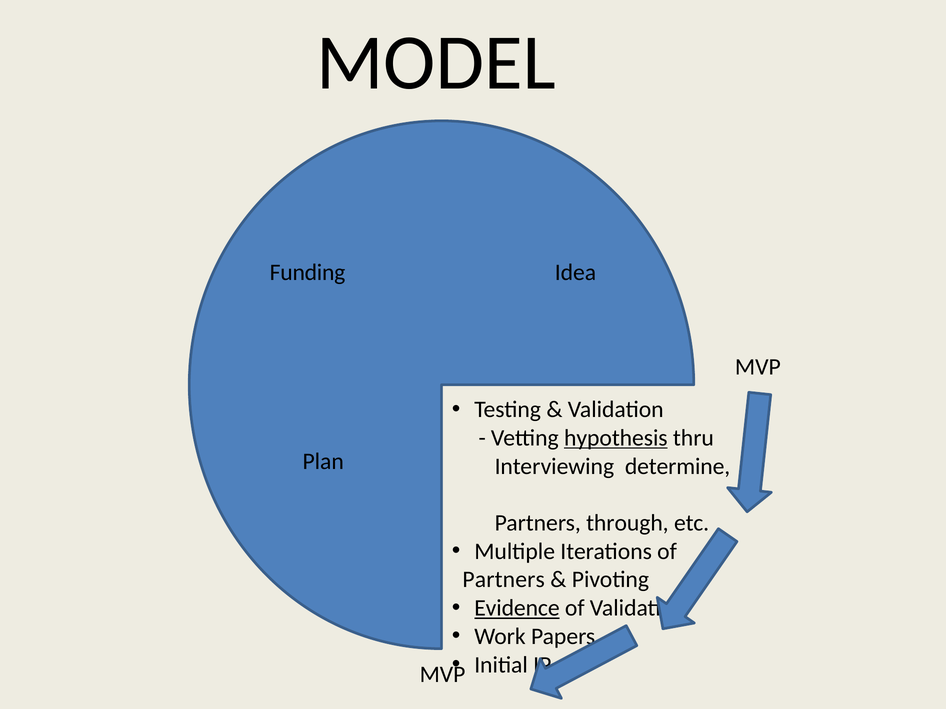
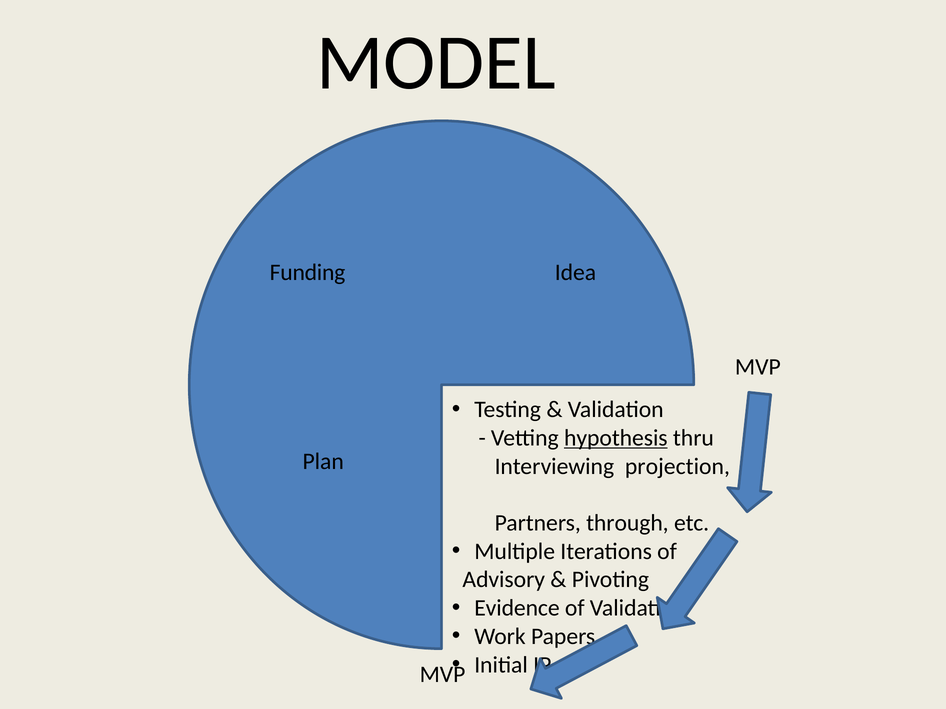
determine: determine -> projection (677, 467)
Partners: Partners -> Advisory (504, 580)
Evidence underline: present -> none (517, 608)
